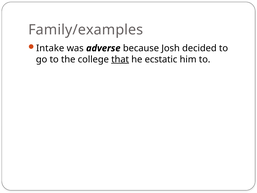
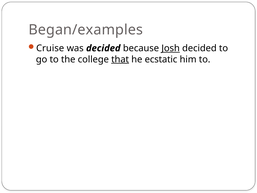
Family/examples: Family/examples -> Began/examples (86, 30)
Intake: Intake -> Cruise (50, 48)
was adverse: adverse -> decided (103, 48)
Josh underline: none -> present (171, 48)
